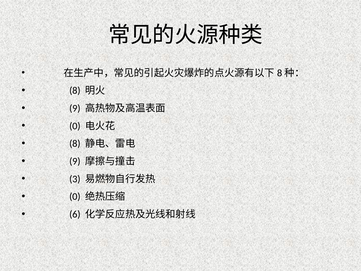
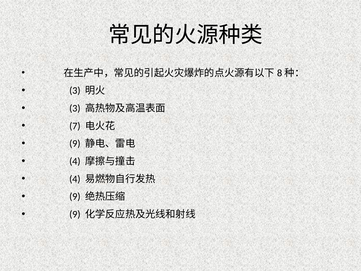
8: 8 -> 3 (75, 91)
9: 9 -> 3 (75, 108)
0: 0 -> 7 (75, 126)
8: 8 -> 9 (75, 144)
9: 9 -> 4 (75, 161)
3: 3 -> 4 (75, 179)
0: 0 -> 9 (75, 196)
6: 6 -> 9 (75, 214)
